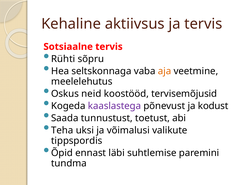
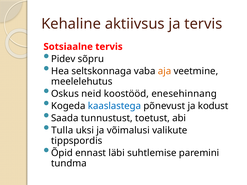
Rühti: Rühti -> Pidev (63, 59)
tervisemõjusid: tervisemõjusid -> enesehinnang (184, 94)
kaaslastega colour: purple -> blue (114, 106)
Teha: Teha -> Tulla (62, 130)
